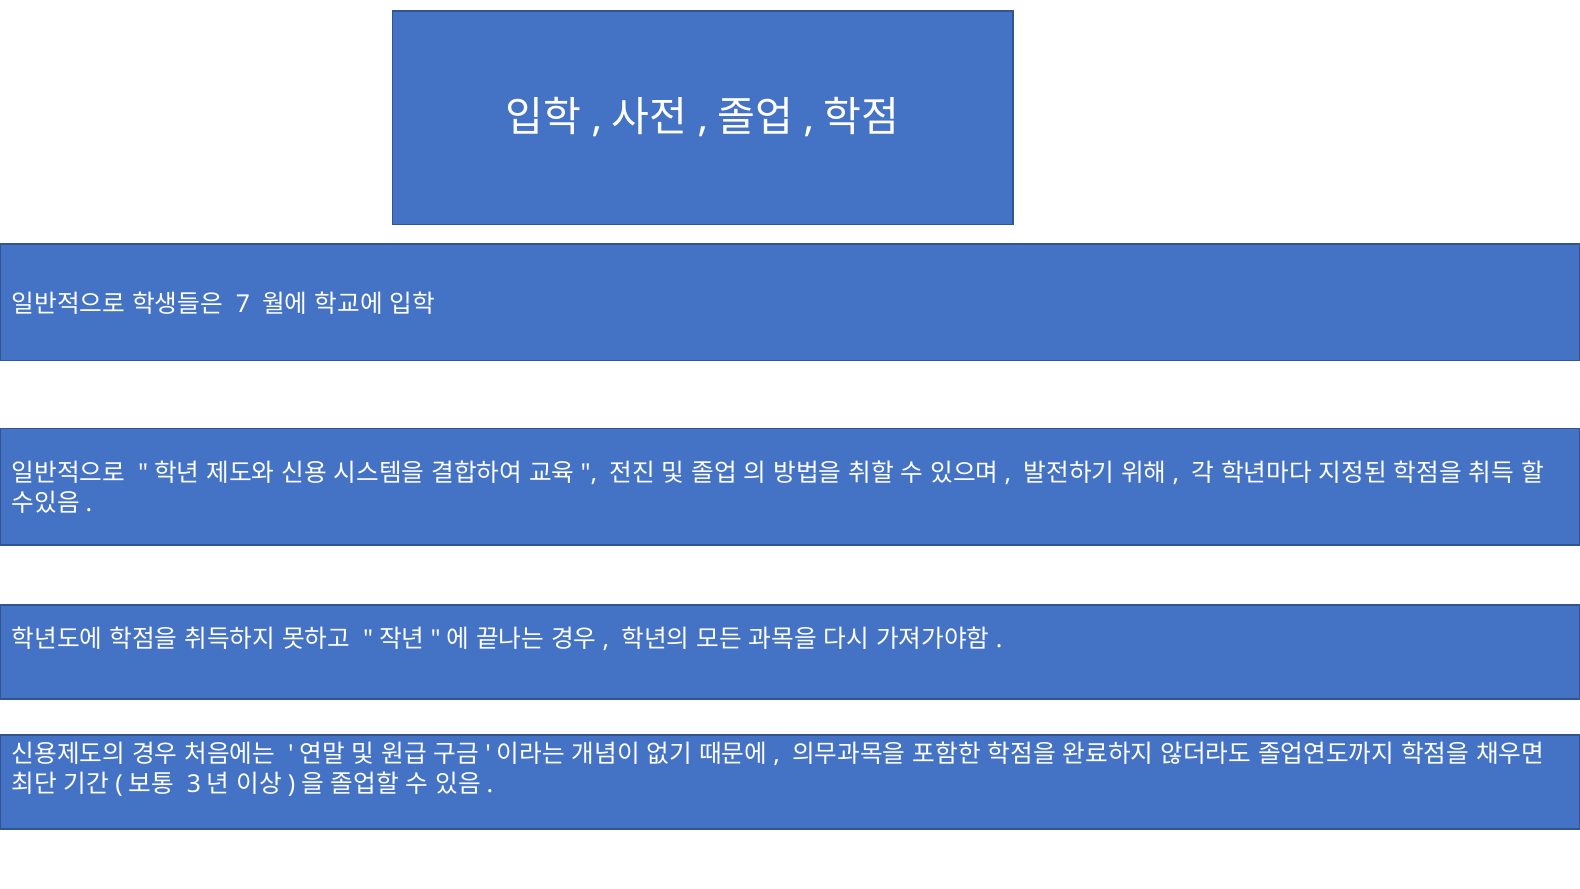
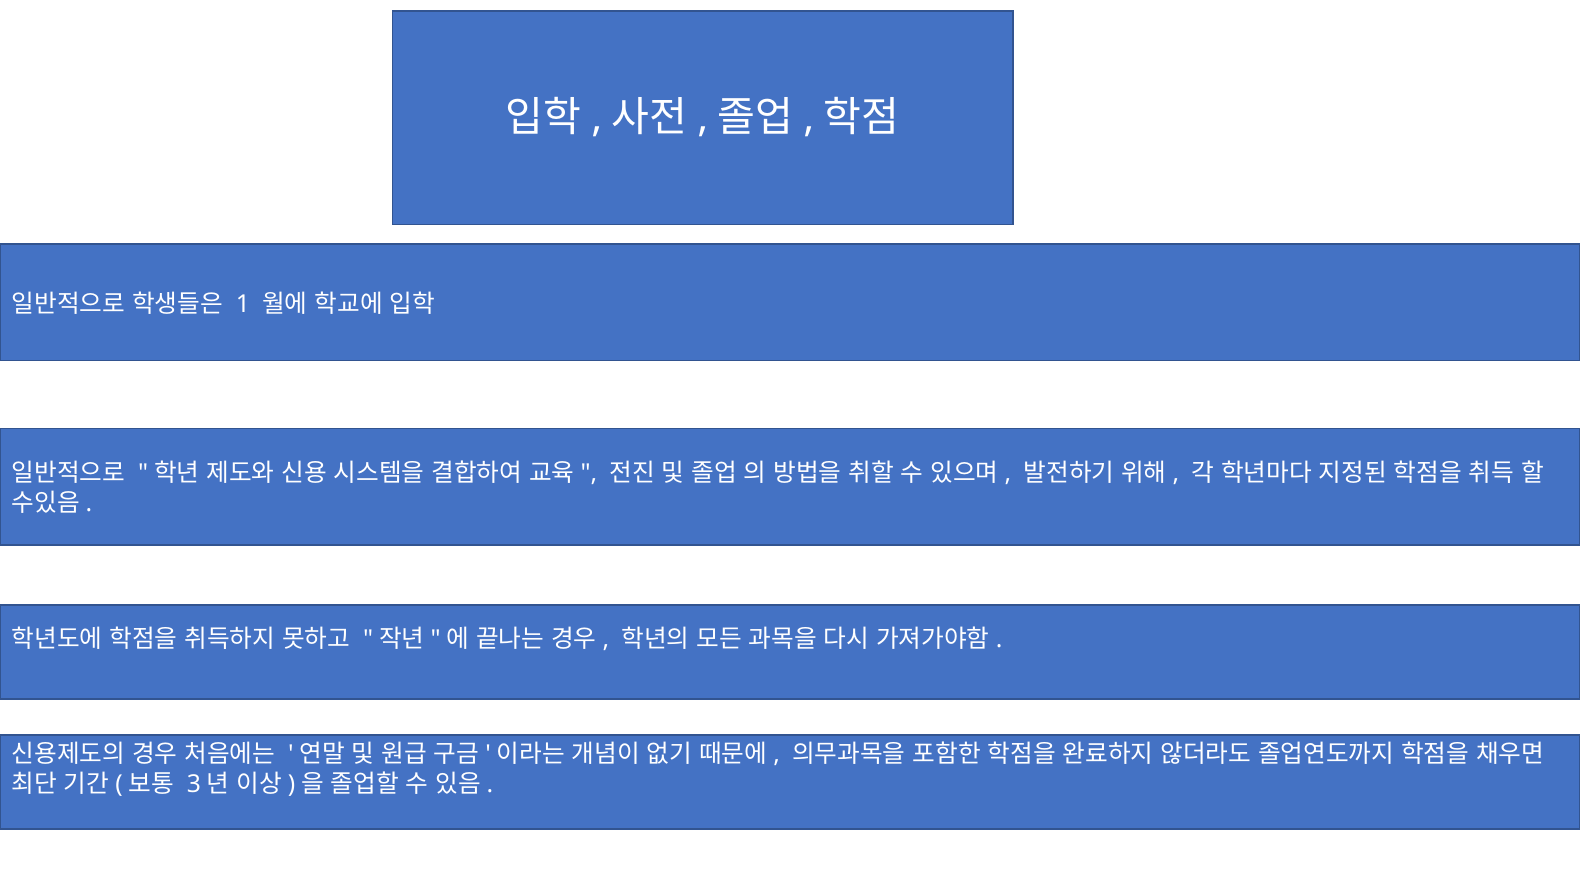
7: 7 -> 1 (243, 304)
